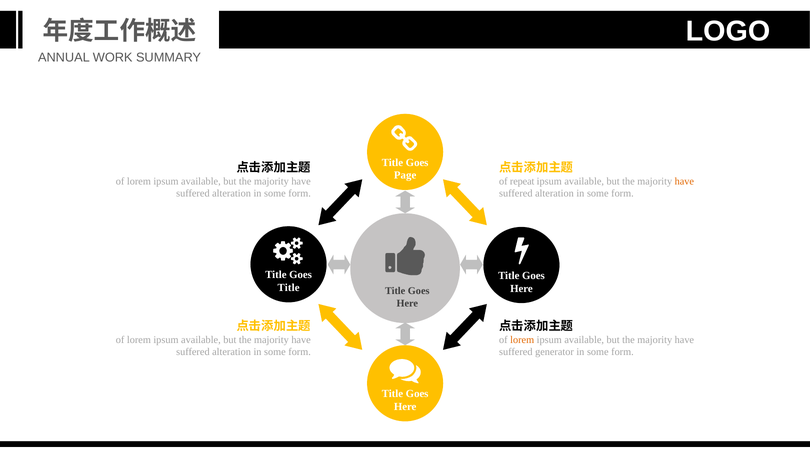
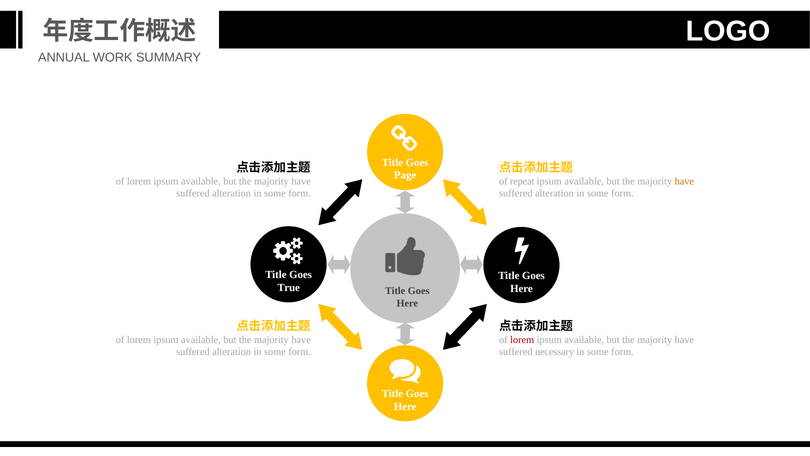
Title: Title -> True (289, 288)
lorem colour: orange -> red (522, 339)
generator: generator -> necessary (555, 352)
